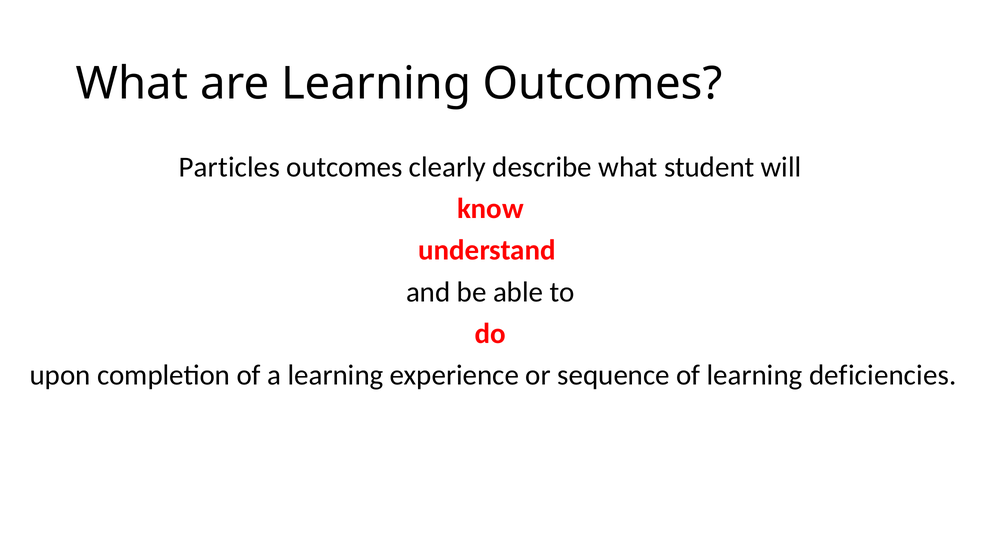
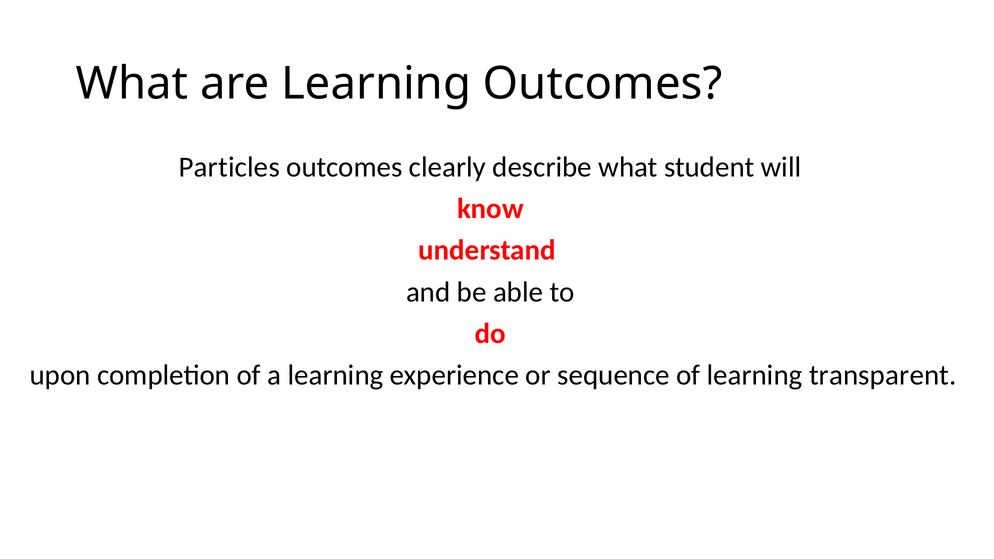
deficiencies: deficiencies -> transparent (883, 375)
